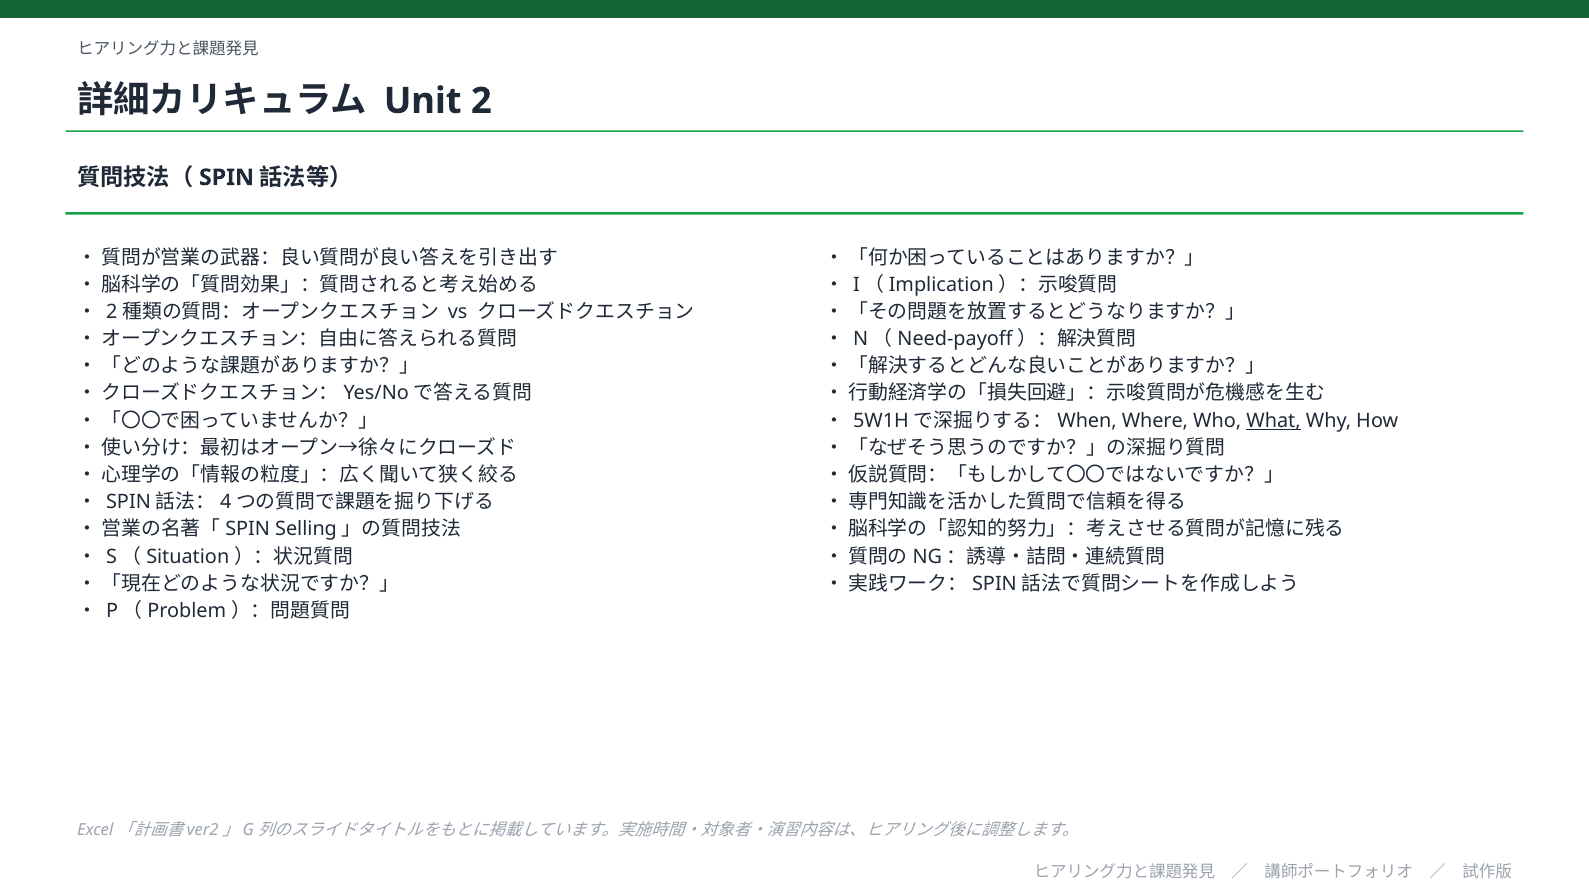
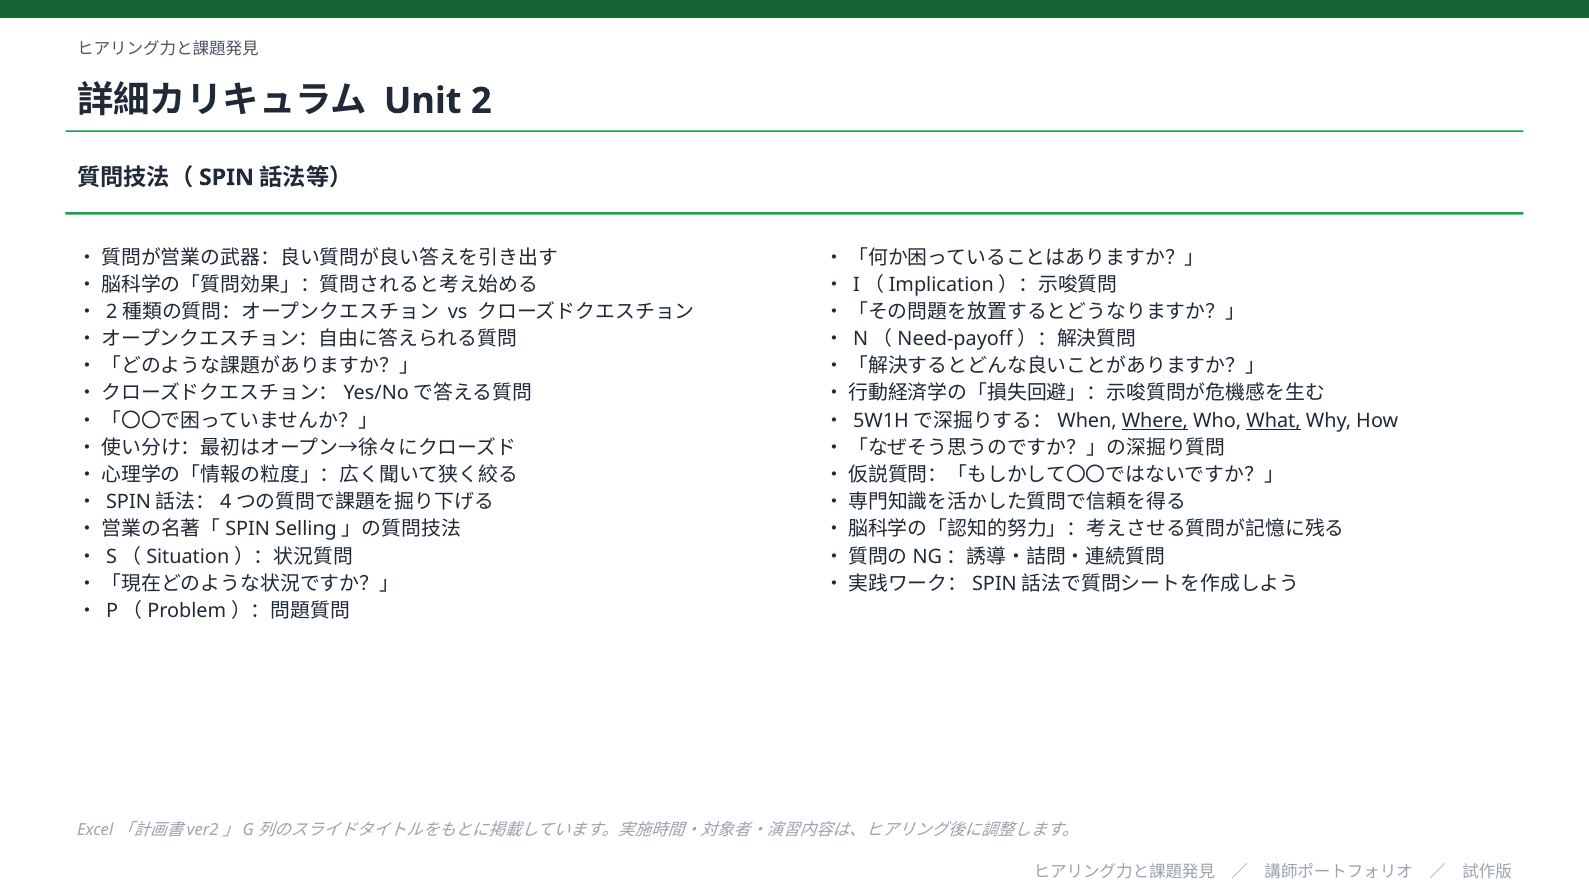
Where underline: none -> present (1155, 421)
